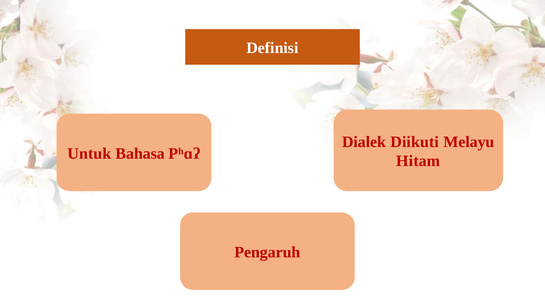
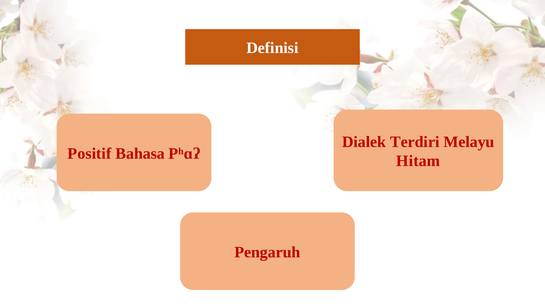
Diikuti: Diikuti -> Terdiri (415, 142)
Untuk: Untuk -> Positif (90, 154)
